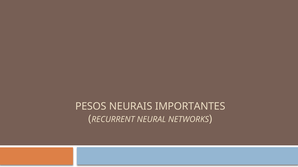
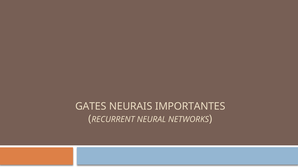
PESOS: PESOS -> GATES (91, 107)
